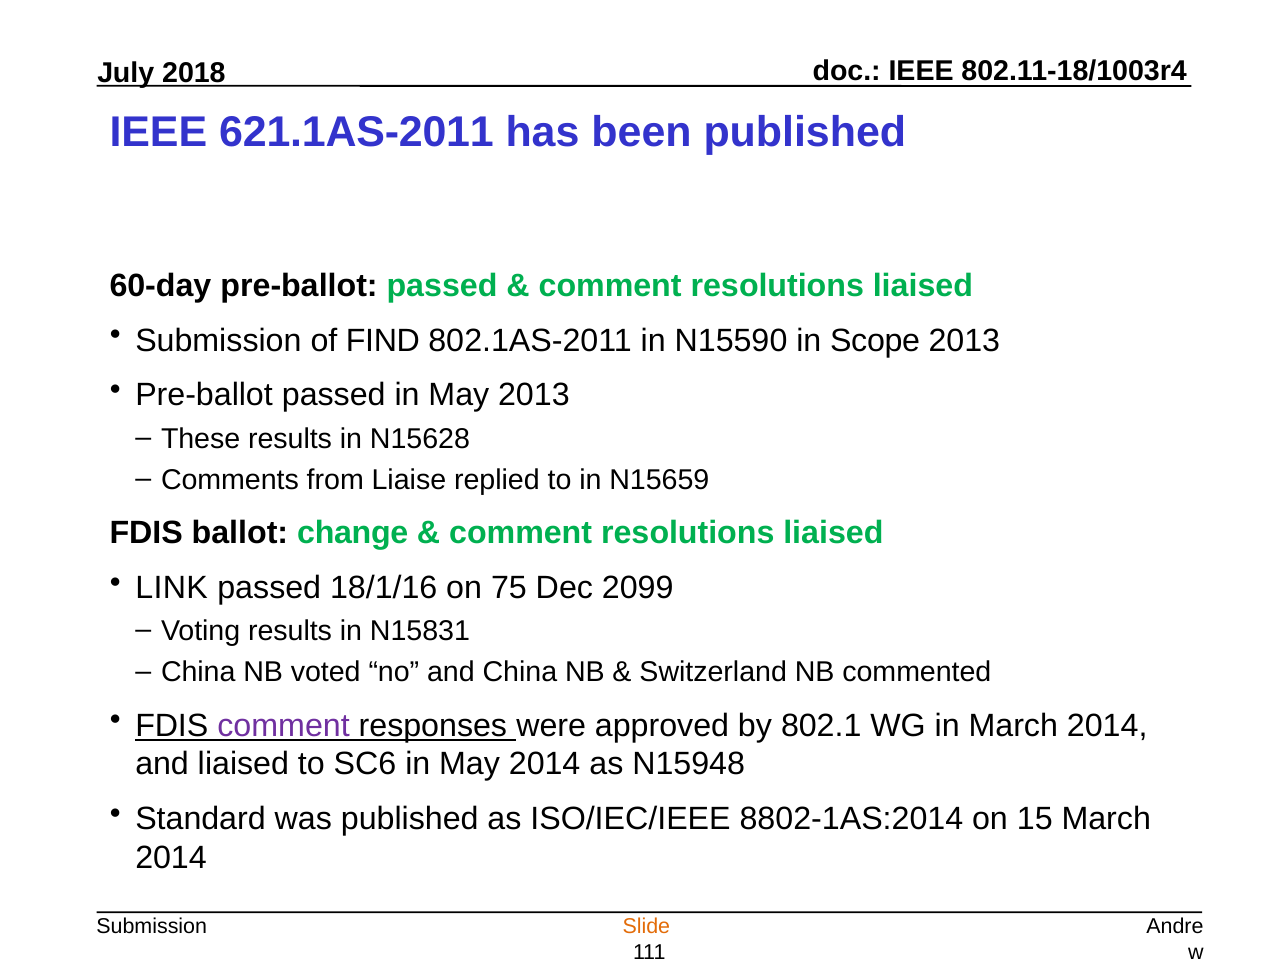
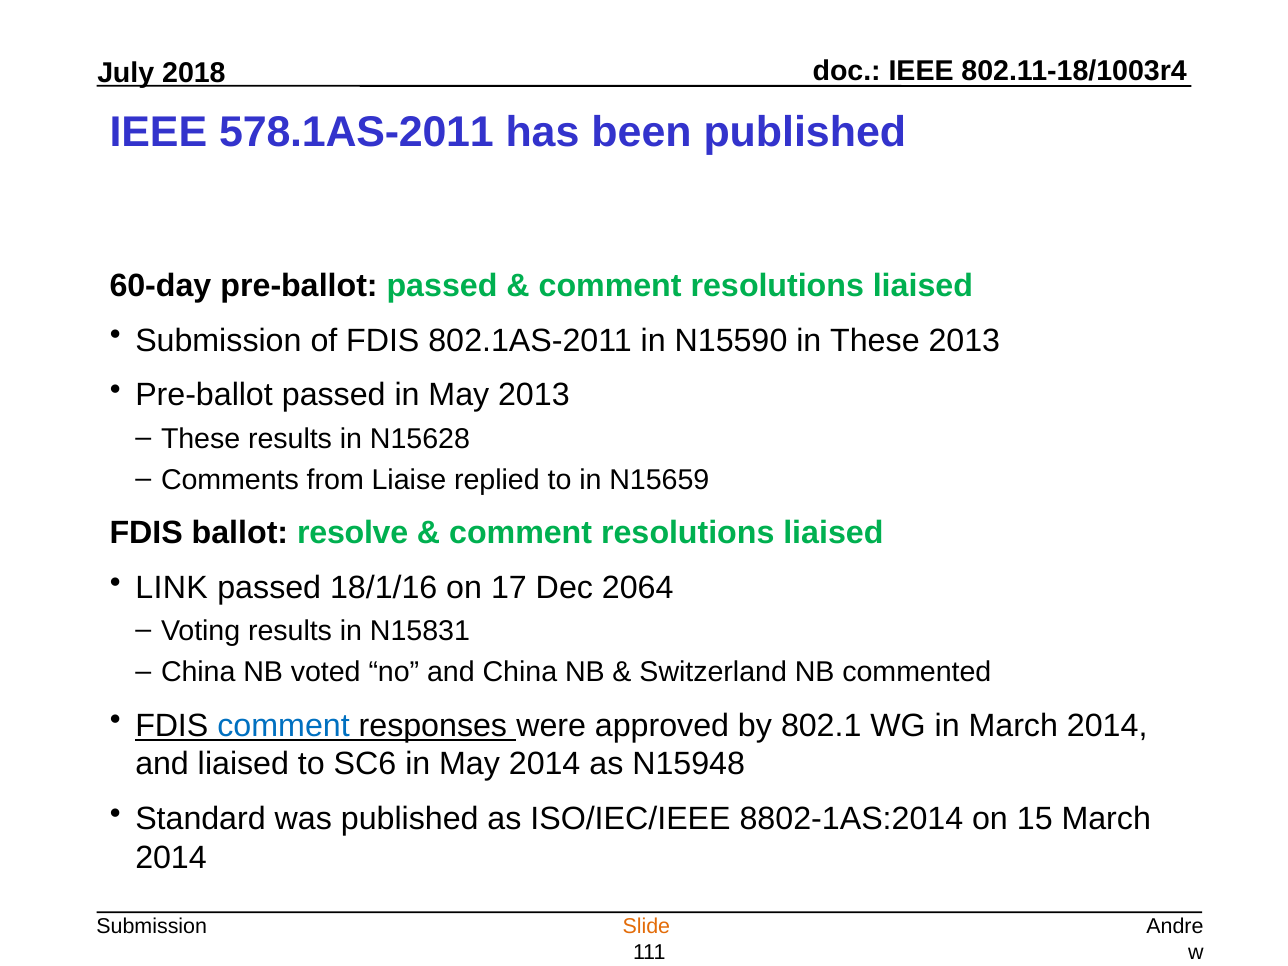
621.1AS-2011: 621.1AS-2011 -> 578.1AS-2011 (357, 132)
of FIND: FIND -> FDIS (383, 340)
in Scope: Scope -> These (875, 340)
change: change -> resolve (353, 533)
75: 75 -> 17 (509, 588)
2099: 2099 -> 2064 (638, 588)
comment colour: purple -> blue (284, 725)
